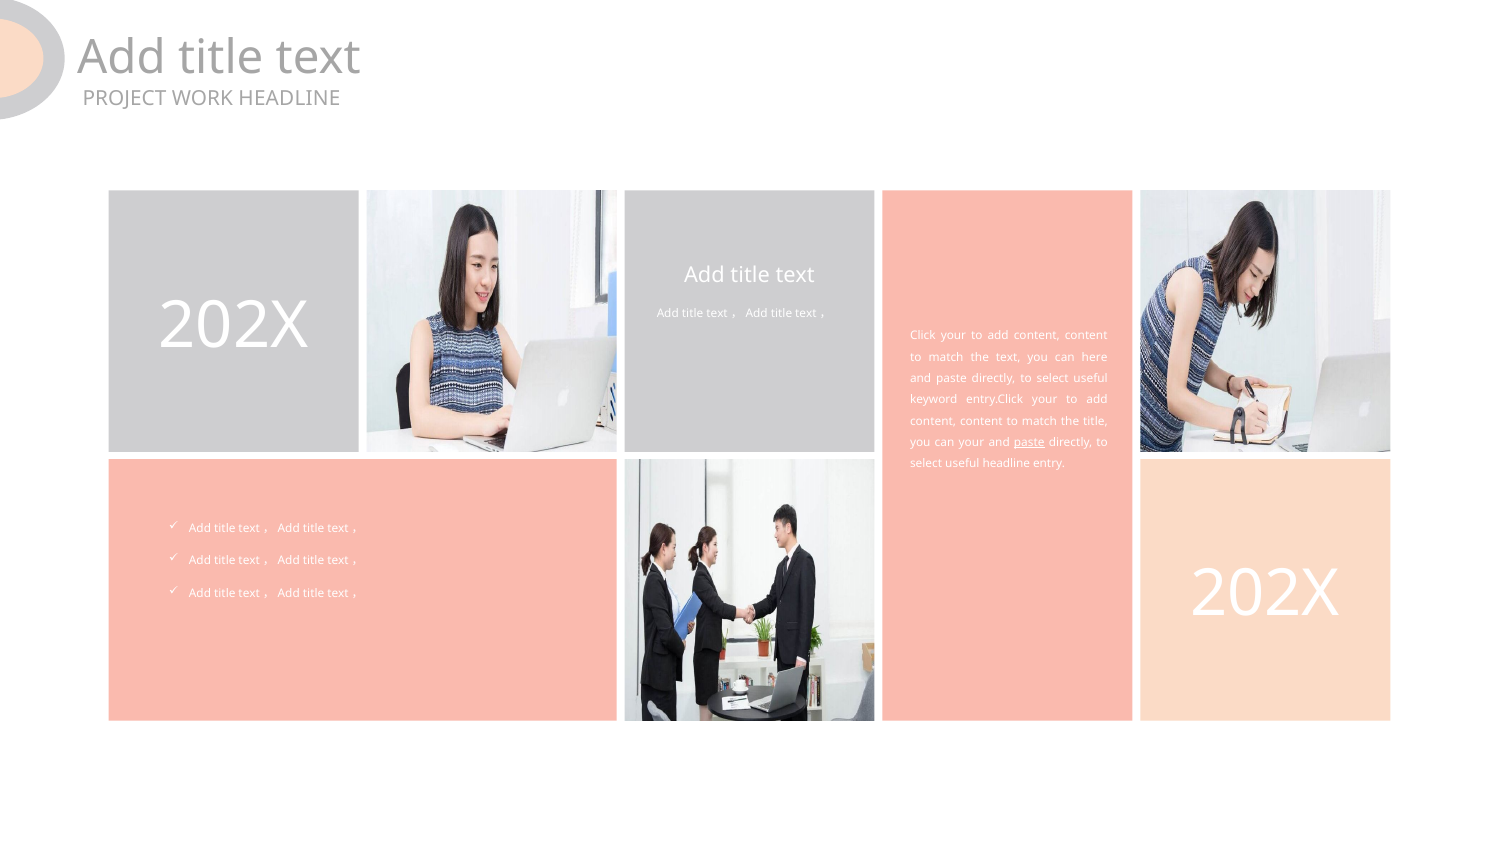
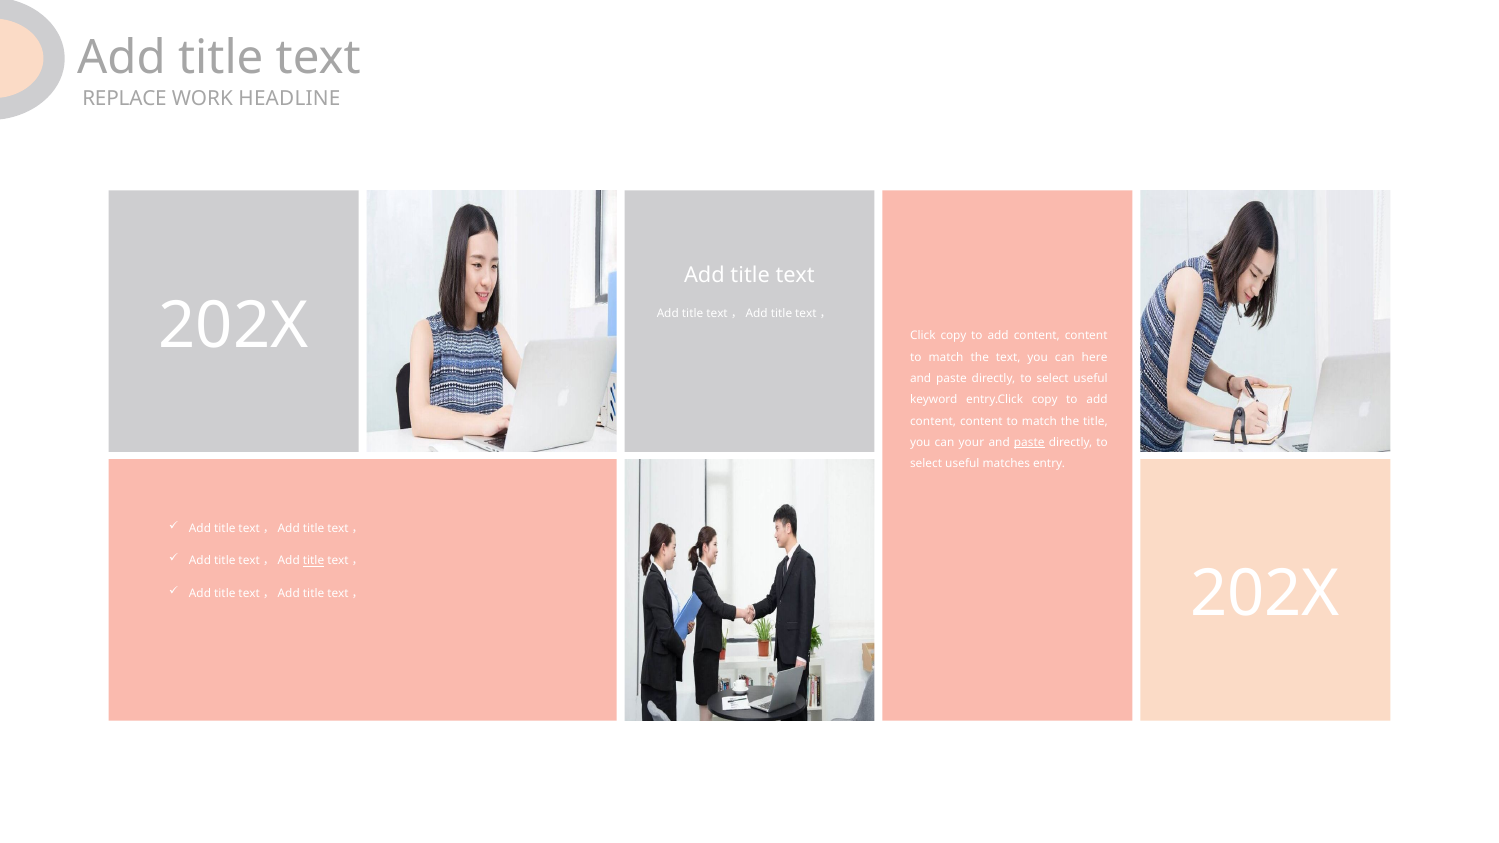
PROJECT: PROJECT -> REPLACE (125, 99)
Click your: your -> copy (953, 336)
entry.Click your: your -> copy (1045, 400)
useful headline: headline -> matches (1006, 464)
title underline: none -> present (314, 561)
